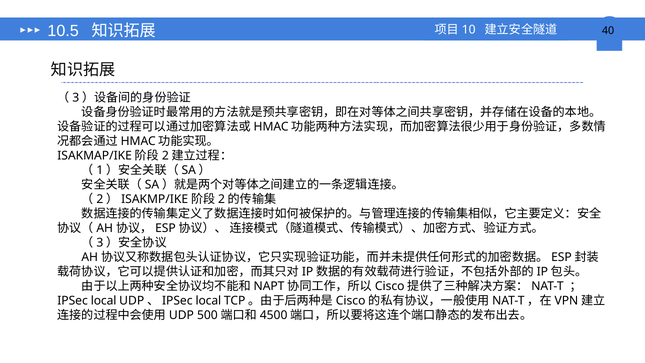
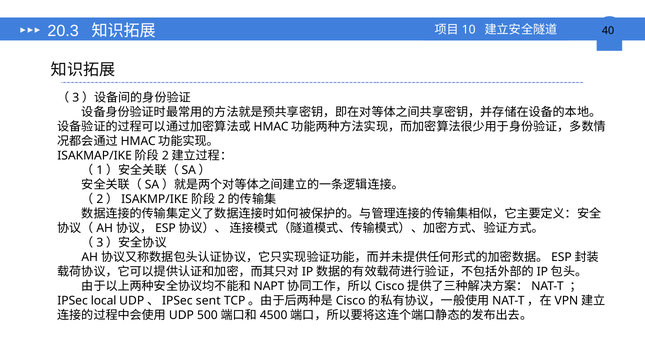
10.5: 10.5 -> 20.3 (63, 31)
UDP、IPSec local: local -> sent (208, 301)
